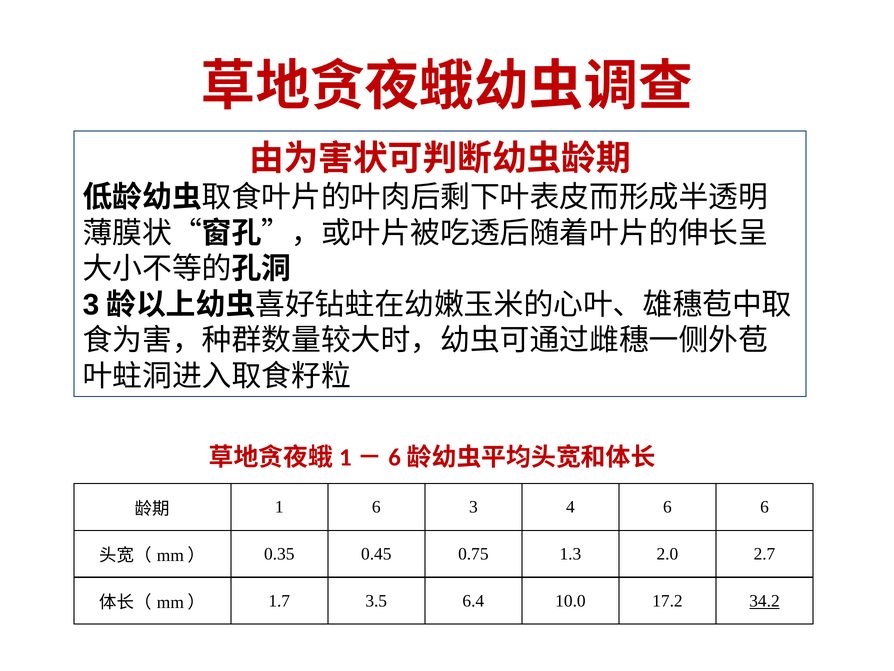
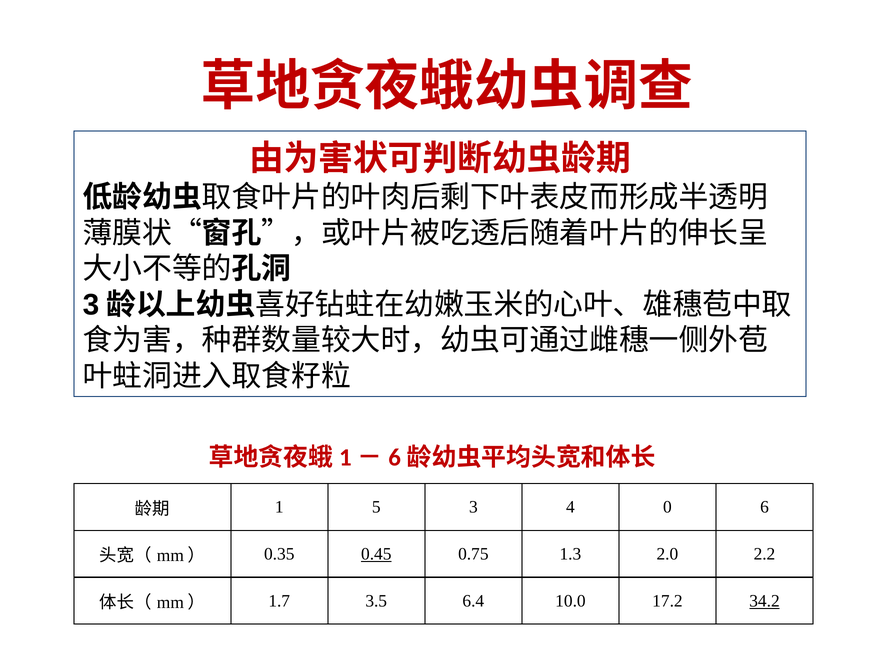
1 6: 6 -> 5 (376, 507)
4 6: 6 -> 0 (667, 507)
0.45 underline: none -> present (376, 554)
2.7: 2.7 -> 2.2 (764, 554)
